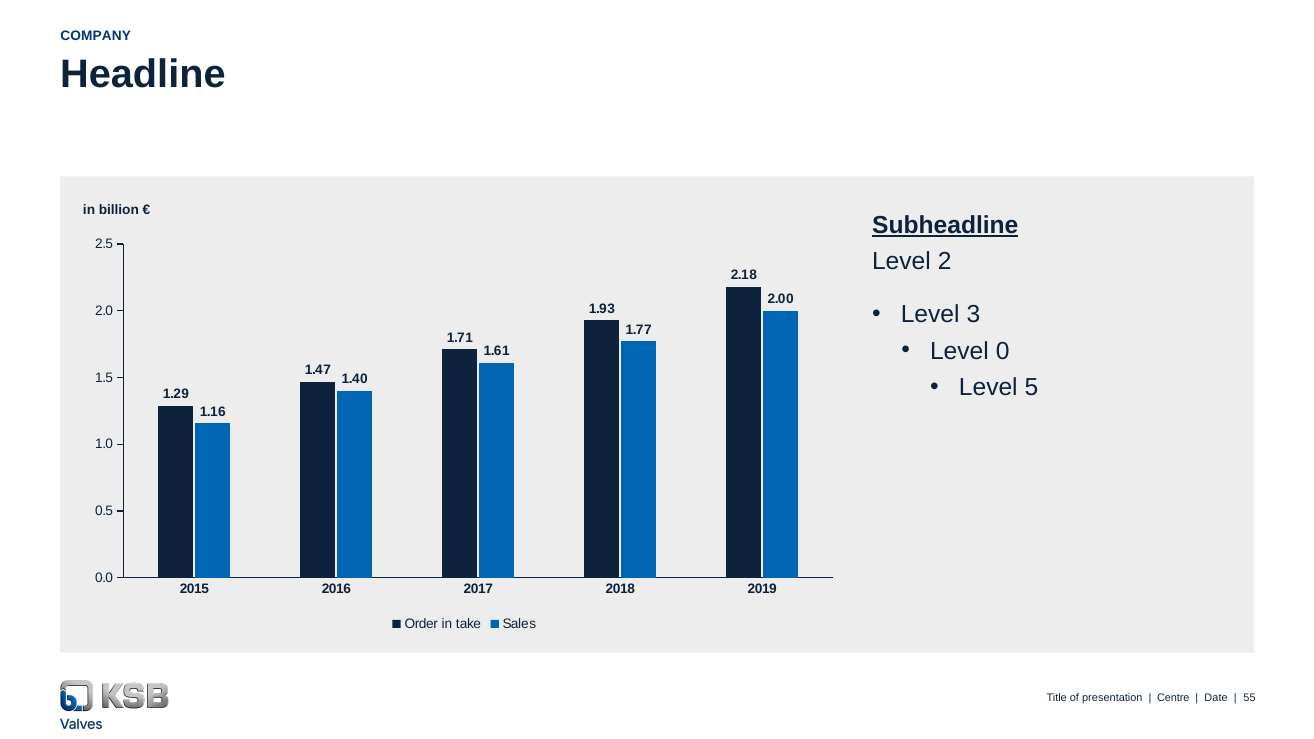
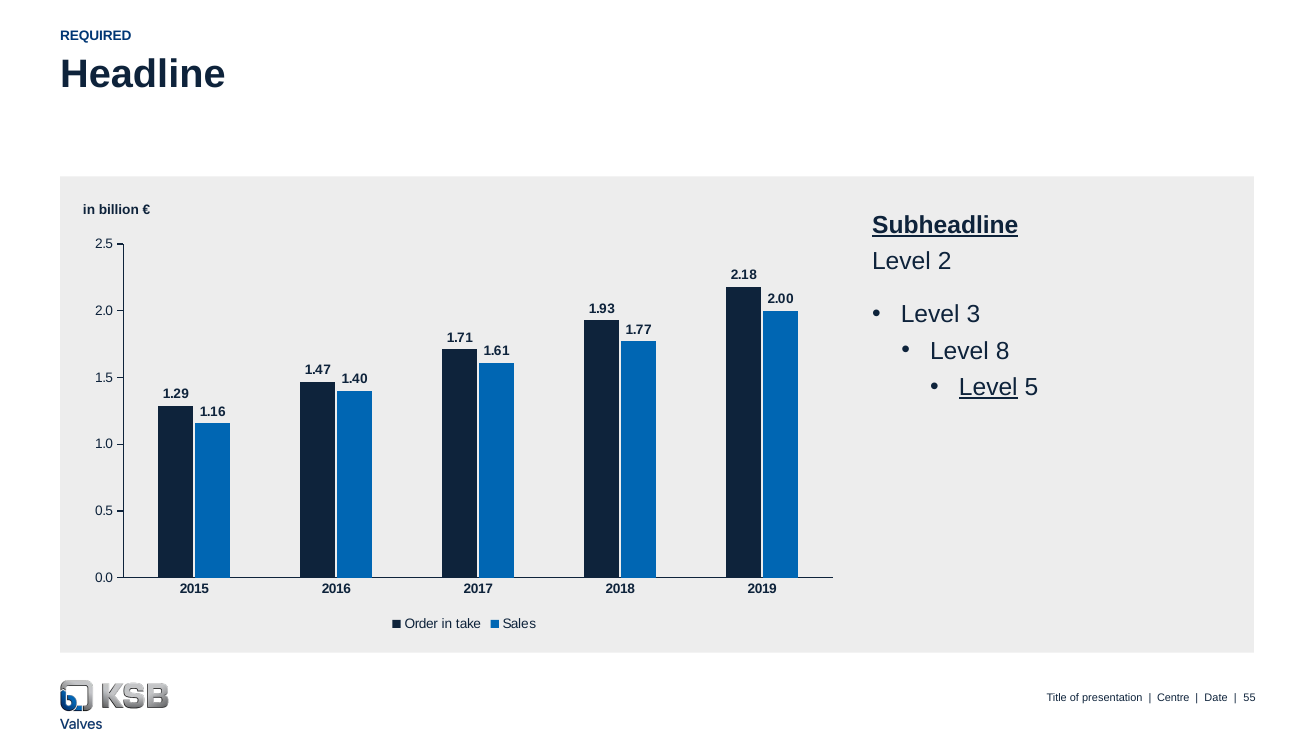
COMPANY: COMPANY -> REQUIRED (96, 36)
0: 0 -> 8 (1003, 351)
Level underline: none -> present (988, 387)
